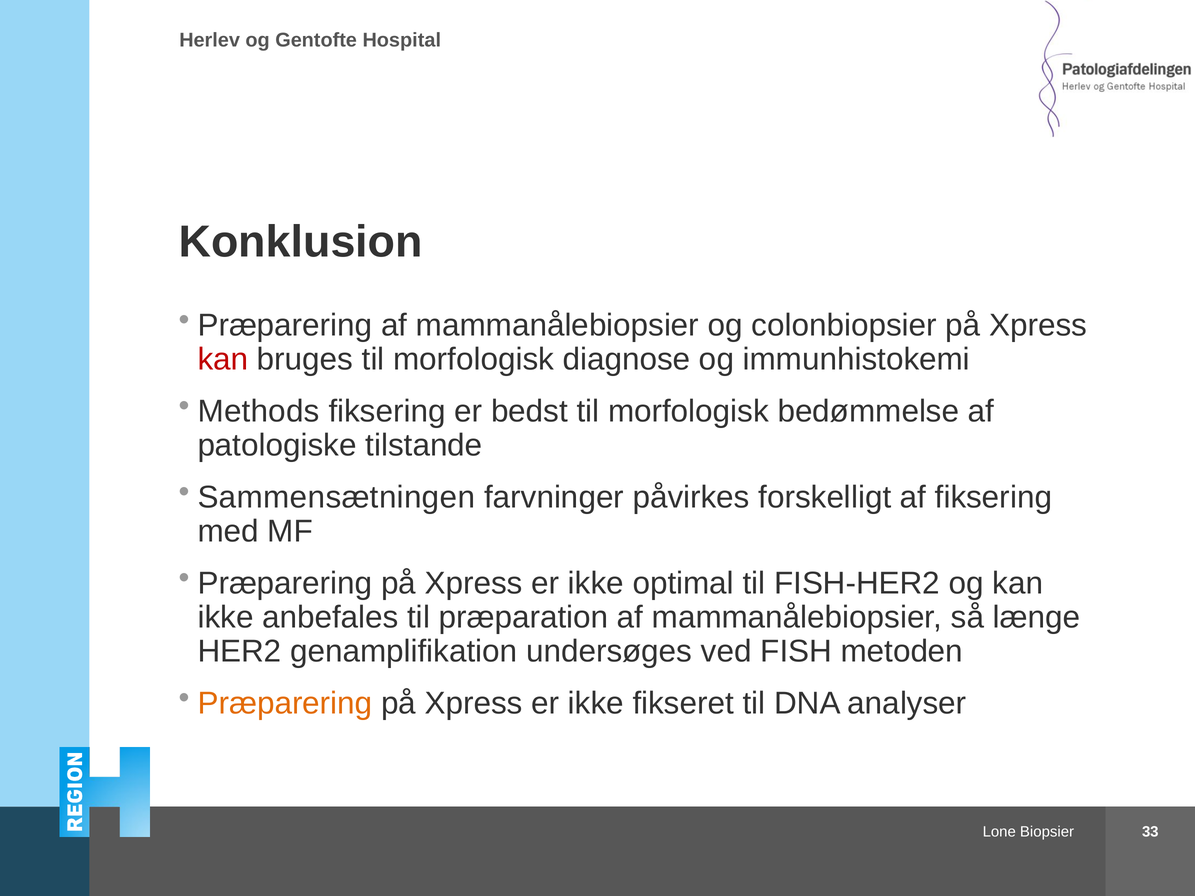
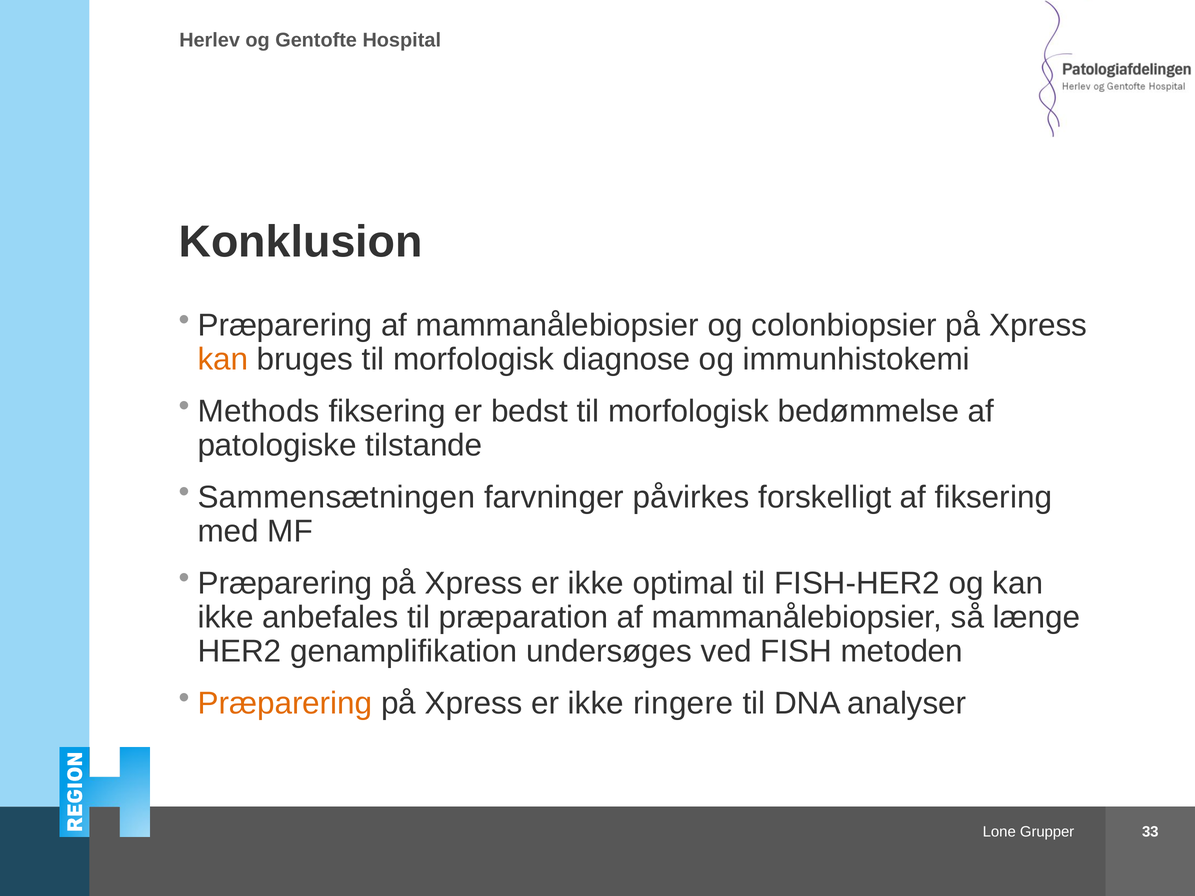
kan colour: red -> orange (223, 359)
fikseret: fikseret -> ringere (683, 703)
Biopsier: Biopsier -> Grupper (1047, 832)
